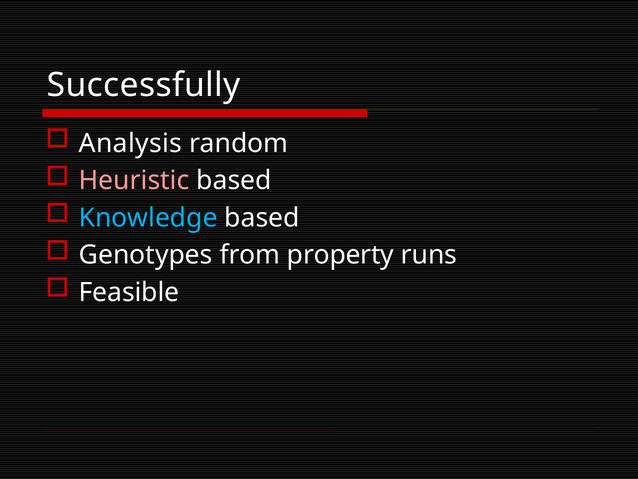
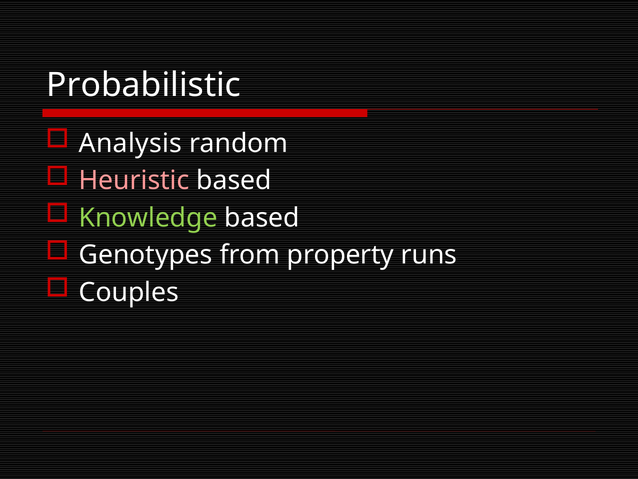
Successfully: Successfully -> Probabilistic (144, 85)
Knowledge colour: light blue -> light green (148, 218)
Feasible: Feasible -> Couples (129, 292)
